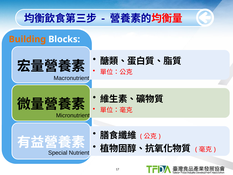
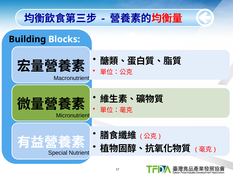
Building colour: orange -> black (27, 39)
